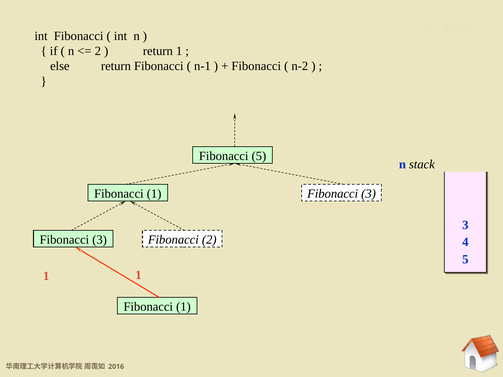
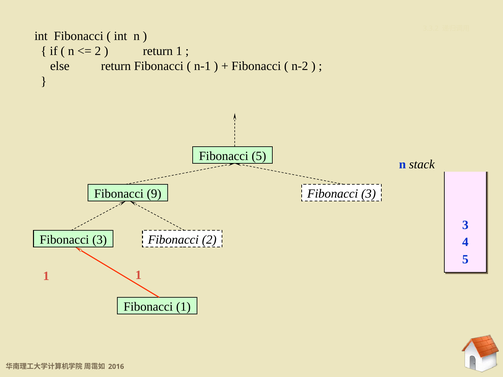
1: 1 -> 9 (154, 194)
